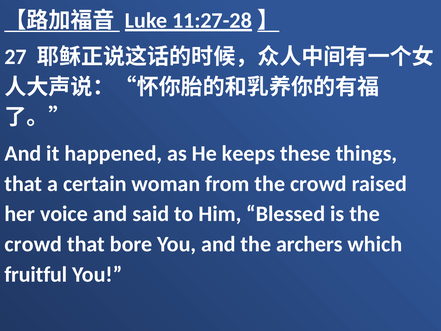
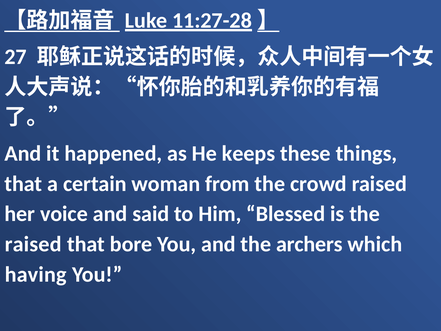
crowd: crowd -> raised (33, 244)
fruitful: fruitful -> having (36, 274)
